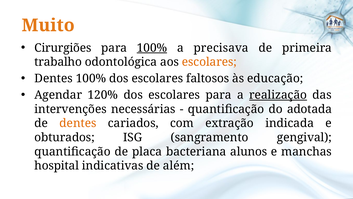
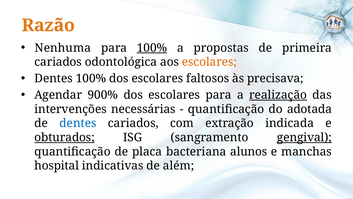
Muito: Muito -> Razão (48, 25)
Cirurgiões: Cirurgiões -> Nenhuma (63, 48)
precisava: precisava -> propostas (221, 48)
trabalho: trabalho -> cariados (58, 62)
educação: educação -> precisava (275, 78)
120%: 120% -> 900% (103, 95)
dentes colour: orange -> blue (78, 123)
obturados underline: none -> present (65, 137)
gengival underline: none -> present (304, 137)
